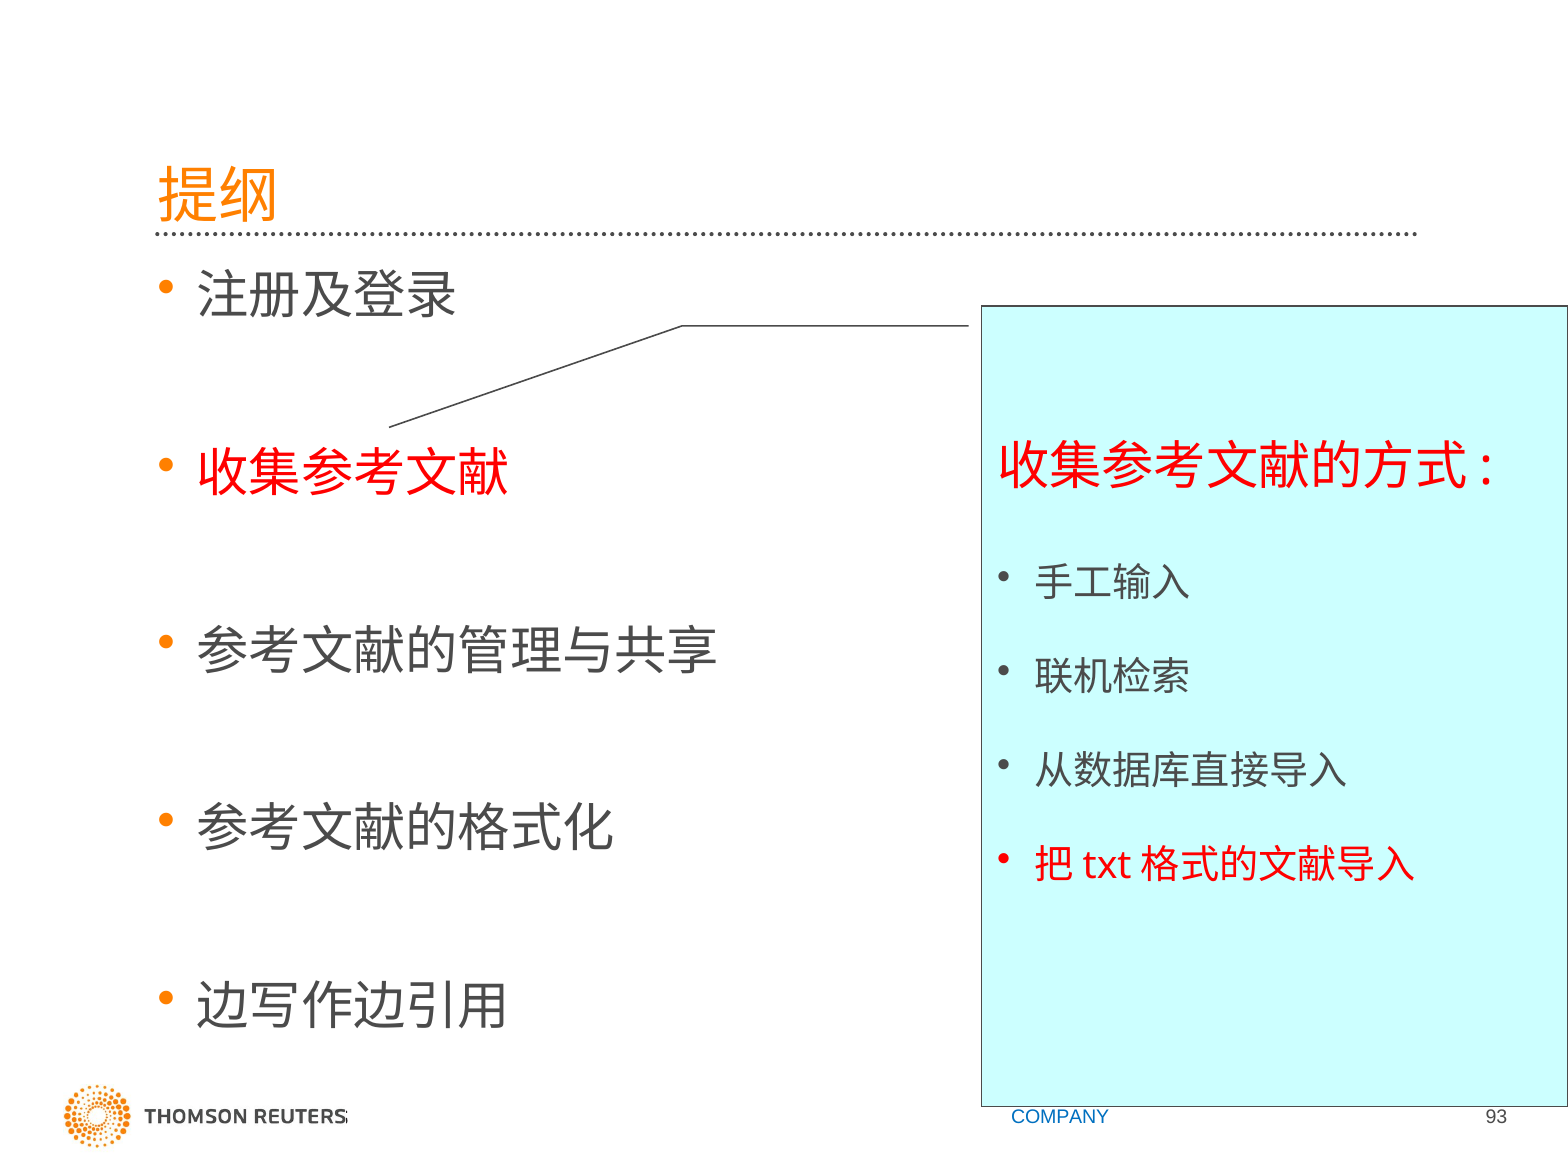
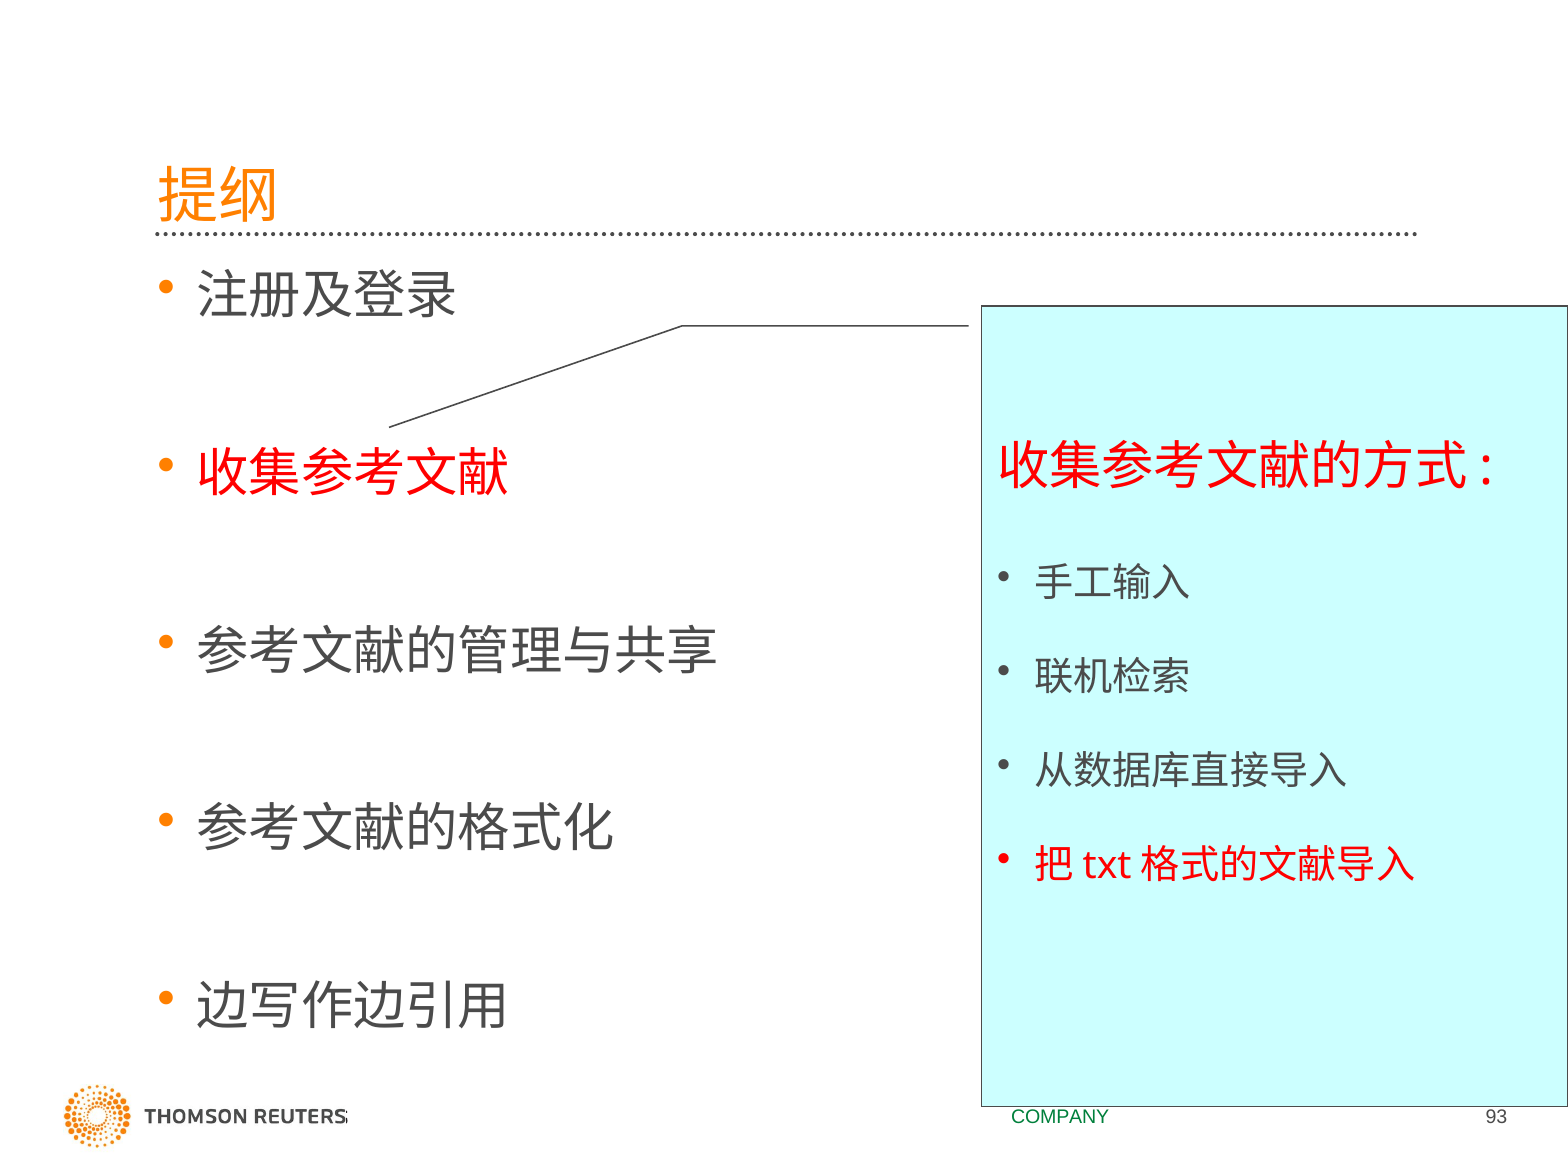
COMPANY colour: blue -> green (1060, 1117)
